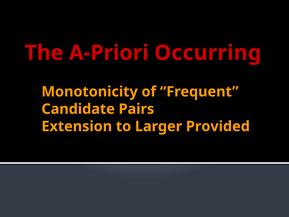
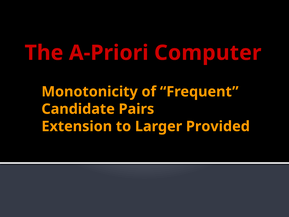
Occurring: Occurring -> Computer (208, 53)
